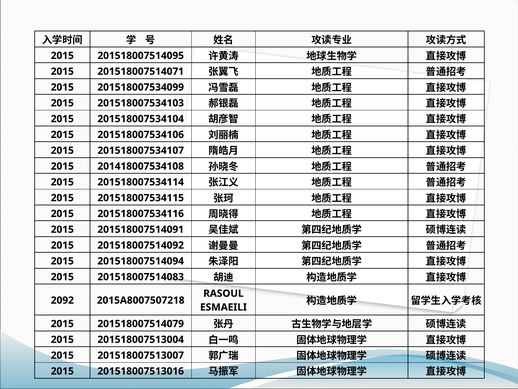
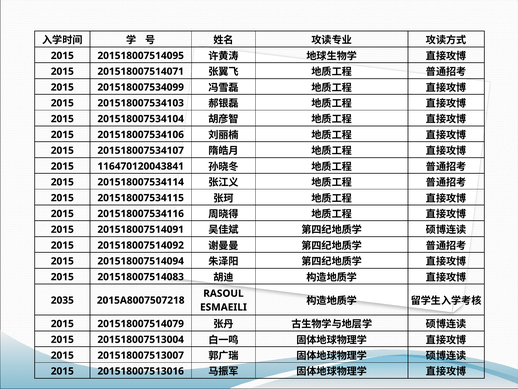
201418007534108: 201418007534108 -> 116470120043841 (141, 166)
2092: 2092 -> 2035 (62, 300)
